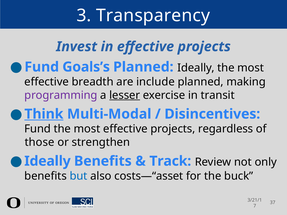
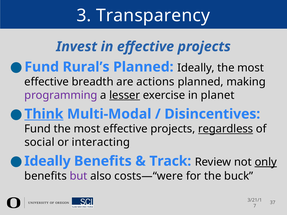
Goals’s: Goals’s -> Rural’s (86, 67)
include: include -> actions (155, 82)
transit: transit -> planet (218, 95)
regardless underline: none -> present (226, 129)
those: those -> social (39, 142)
strengthen: strengthen -> interacting (101, 142)
only underline: none -> present (266, 162)
but colour: blue -> purple (79, 176)
costs—“asset: costs—“asset -> costs—“were (149, 176)
